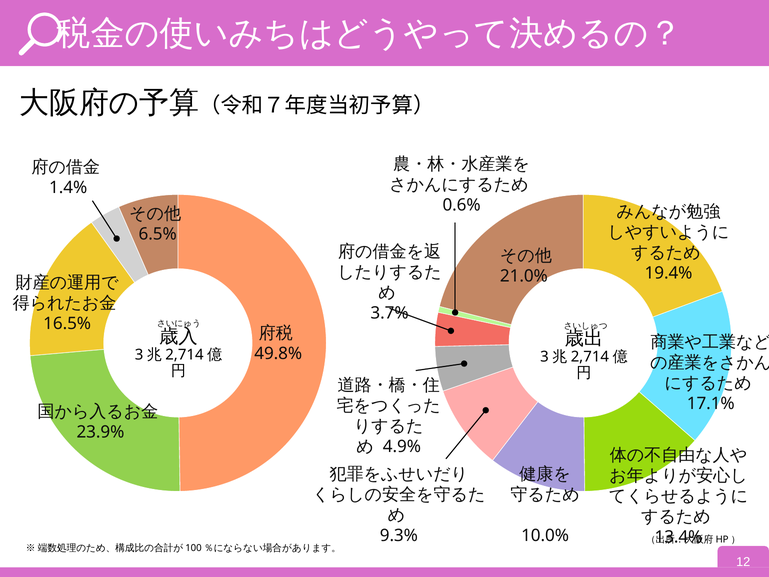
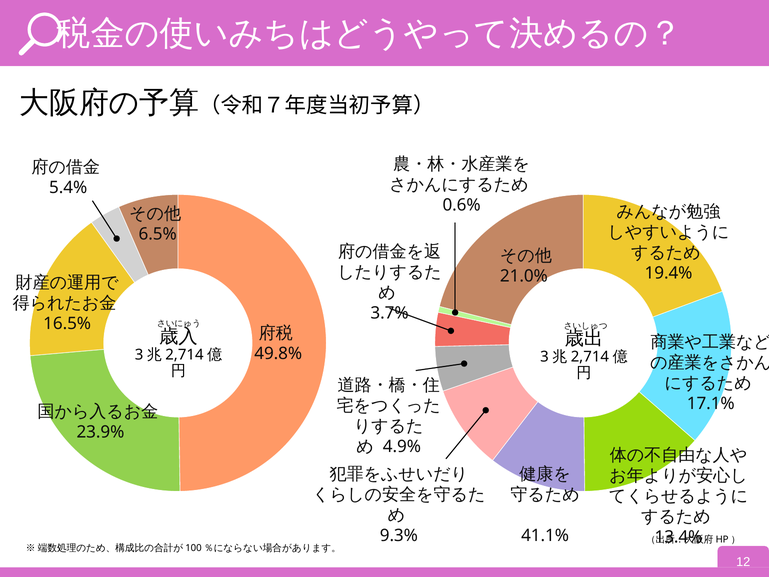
1.4%: 1.4% -> 5.4% (68, 188)
10.0%: 10.0% -> 41.1% (545, 535)
